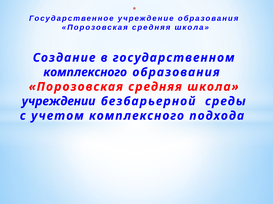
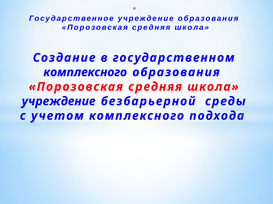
учреждении: учреждении -> учреждение (58, 102)
